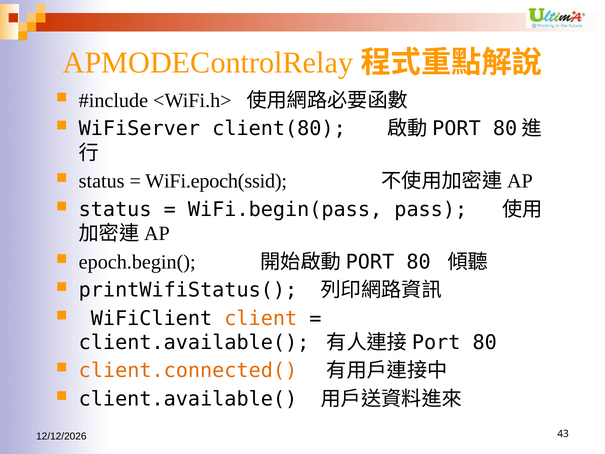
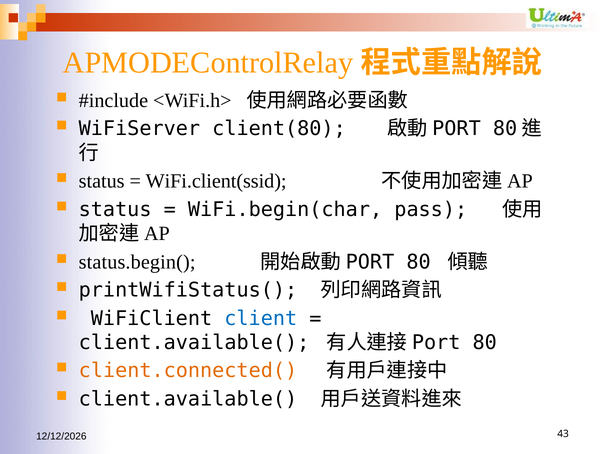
WiFi.epoch(ssid: WiFi.epoch(ssid -> WiFi.client(ssid (216, 181)
WiFi.begin(pass: WiFi.begin(pass -> WiFi.begin(char (285, 209)
epoch.begin(: epoch.begin( -> status.begin( (137, 262)
client colour: orange -> blue (261, 318)
